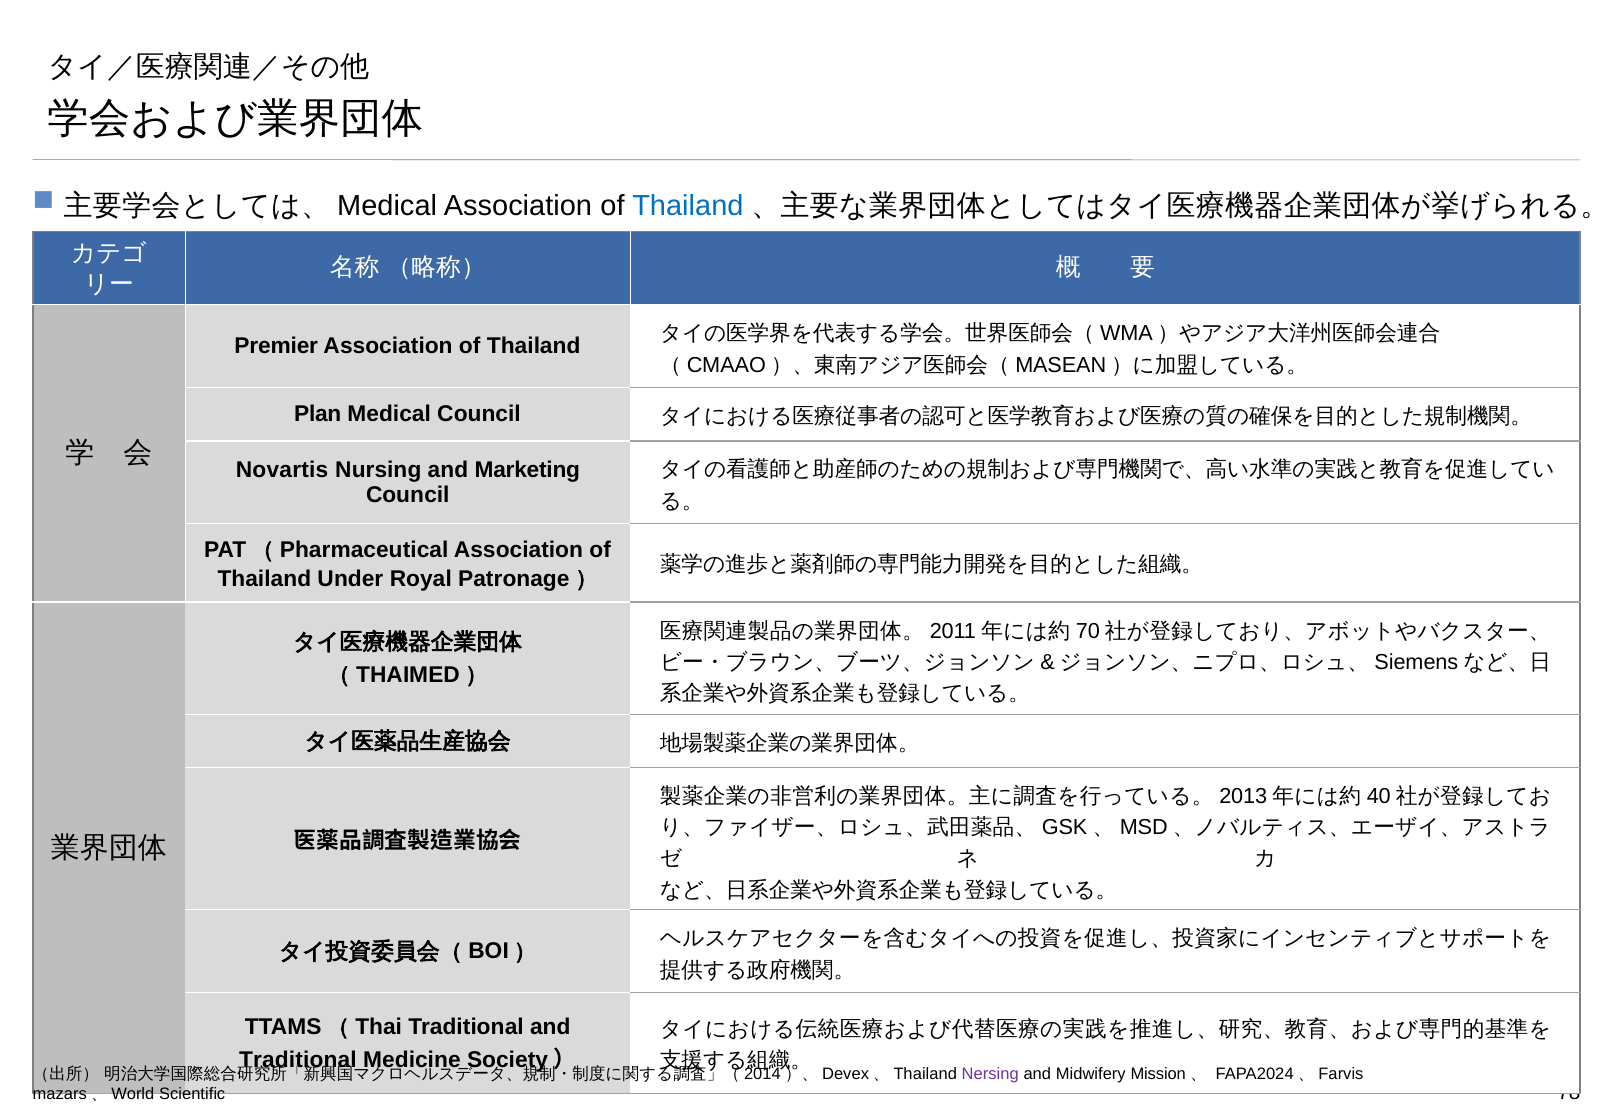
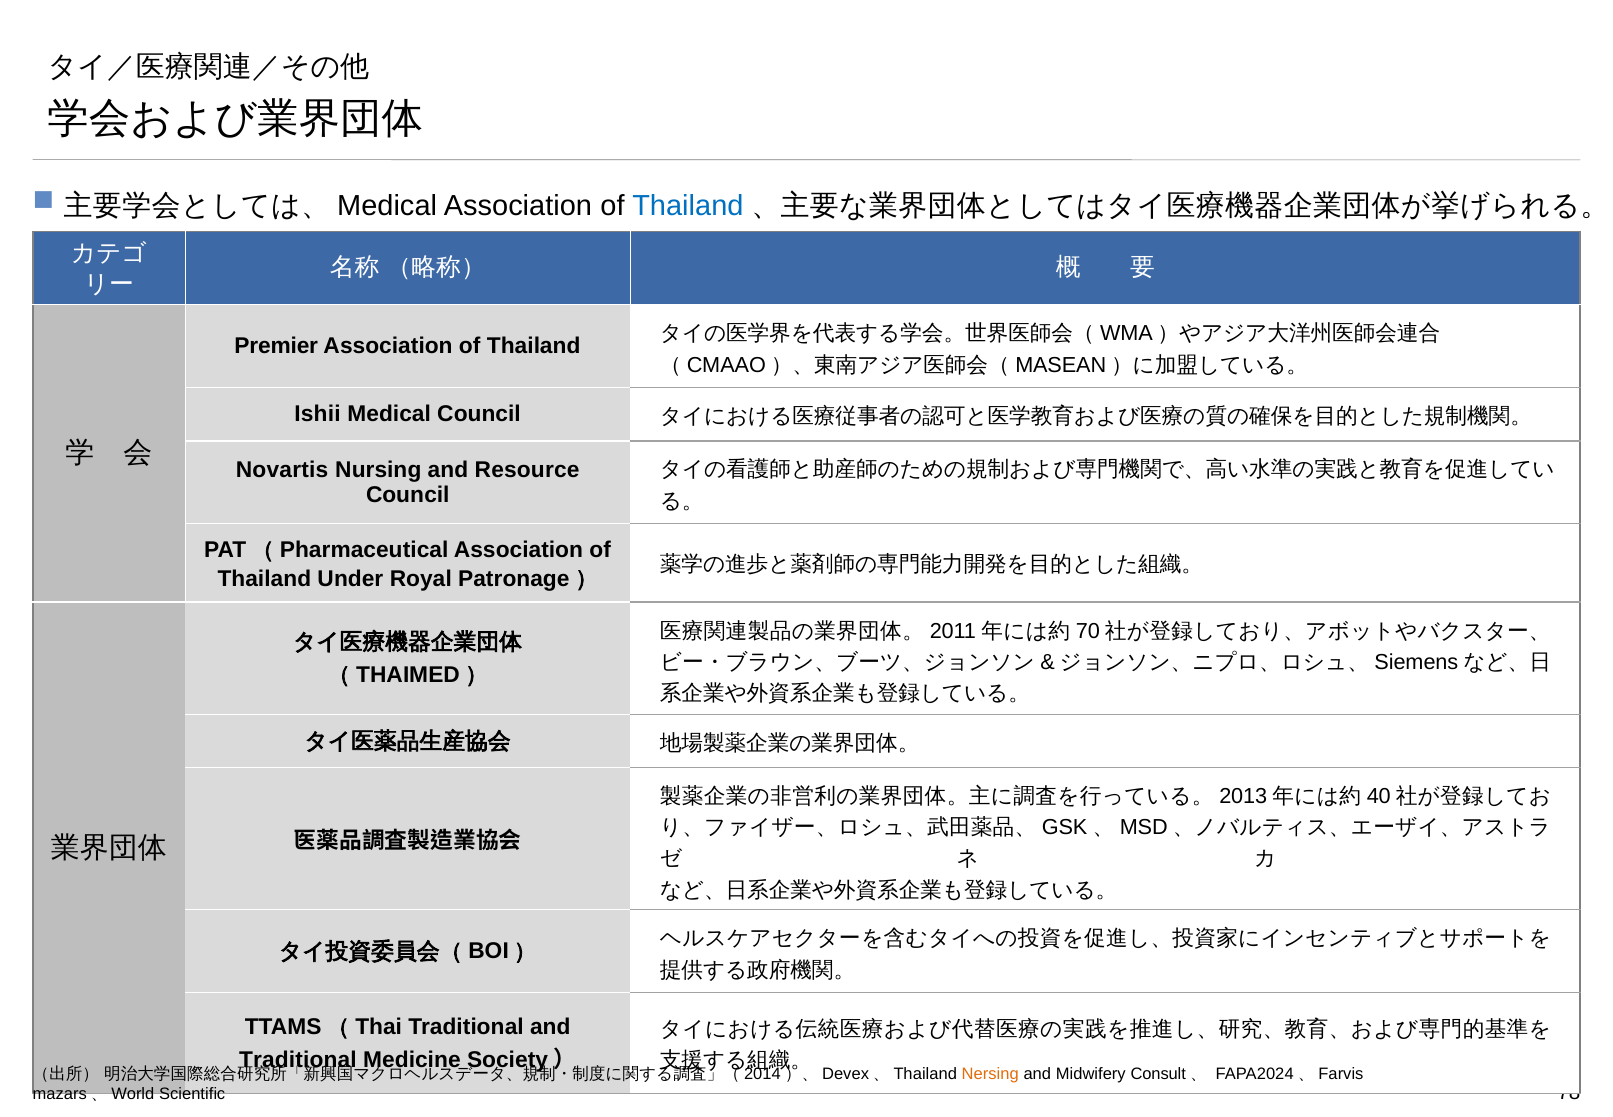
Plan: Plan -> Ishii (317, 414)
Marketing: Marketing -> Resource (527, 470)
Nersing colour: purple -> orange (990, 1074)
Mission: Mission -> Consult (1158, 1074)
